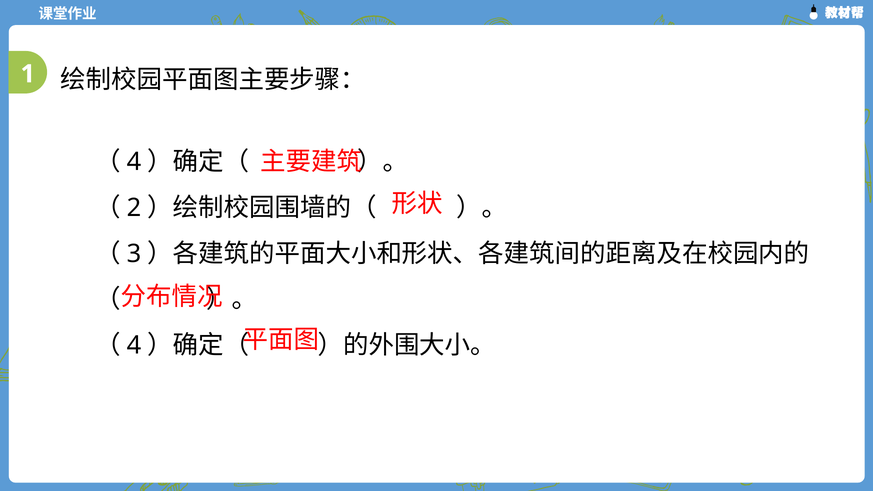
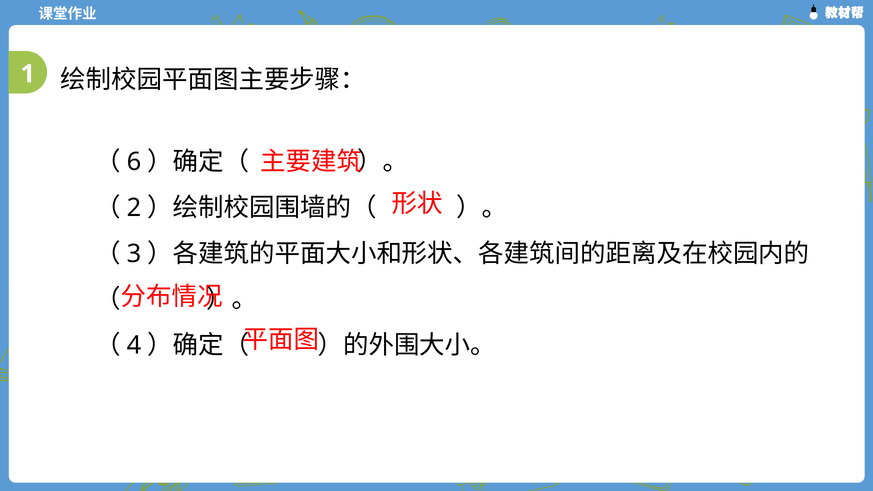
4: 4 -> 6 (134, 162)
